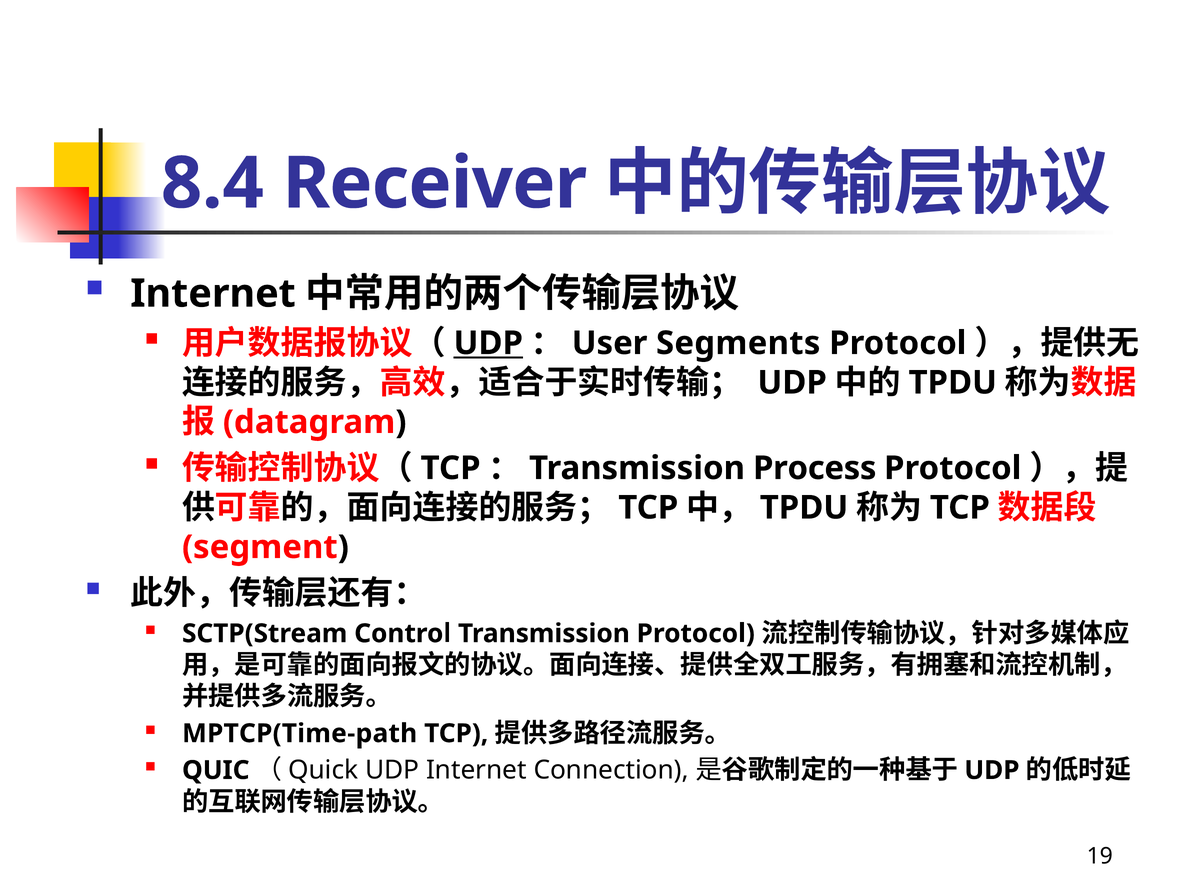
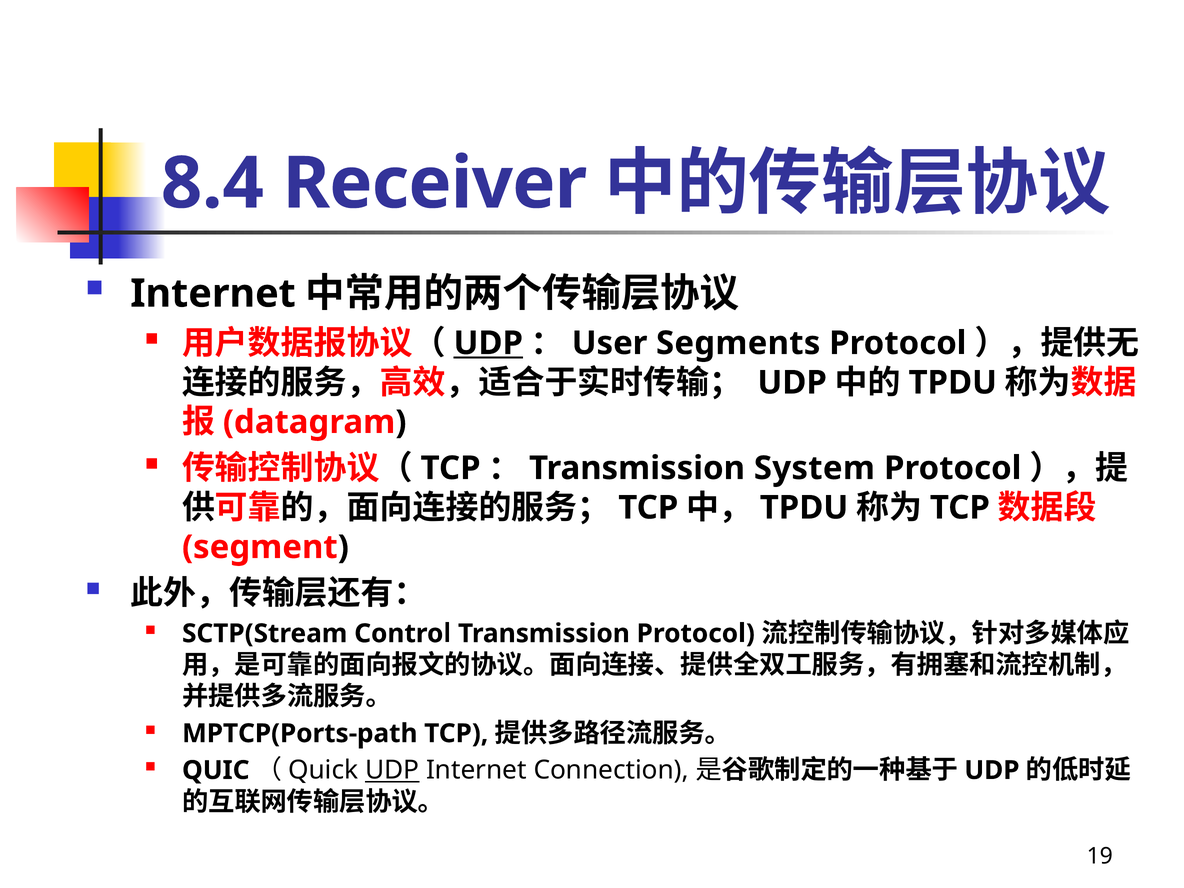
Process: Process -> System (814, 468)
MPTCP(Time-path: MPTCP(Time-path -> MPTCP(Ports-path (300, 733)
UDP underline: none -> present (392, 770)
